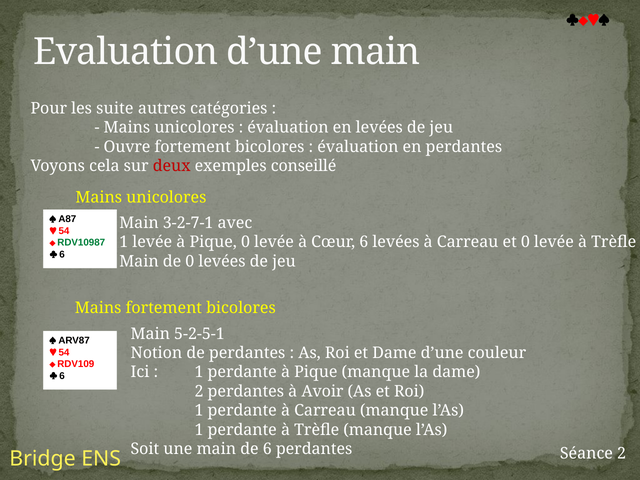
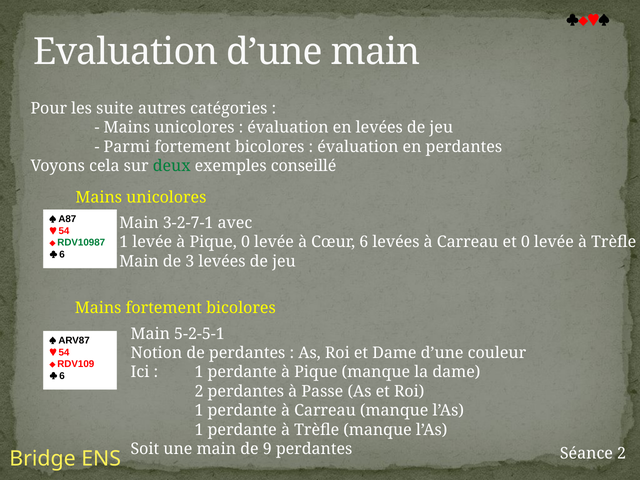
Ouvre: Ouvre -> Parmi (127, 147)
deux colour: red -> green (172, 166)
de 0: 0 -> 3 (190, 261)
Avoir: Avoir -> Passe (322, 391)
de 6: 6 -> 9 (267, 449)
